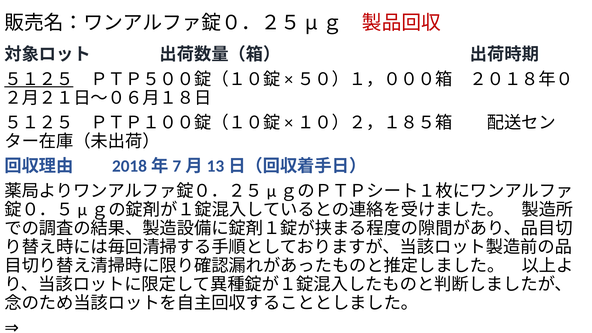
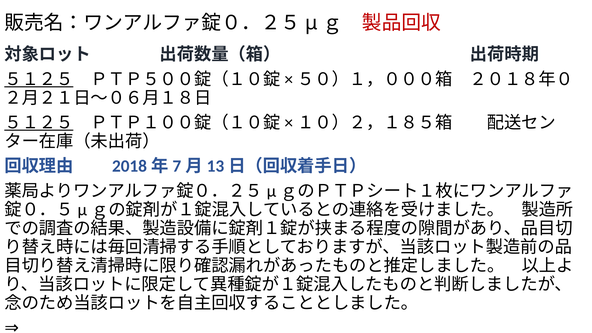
５１２５ underline: none -> present (39, 123)
